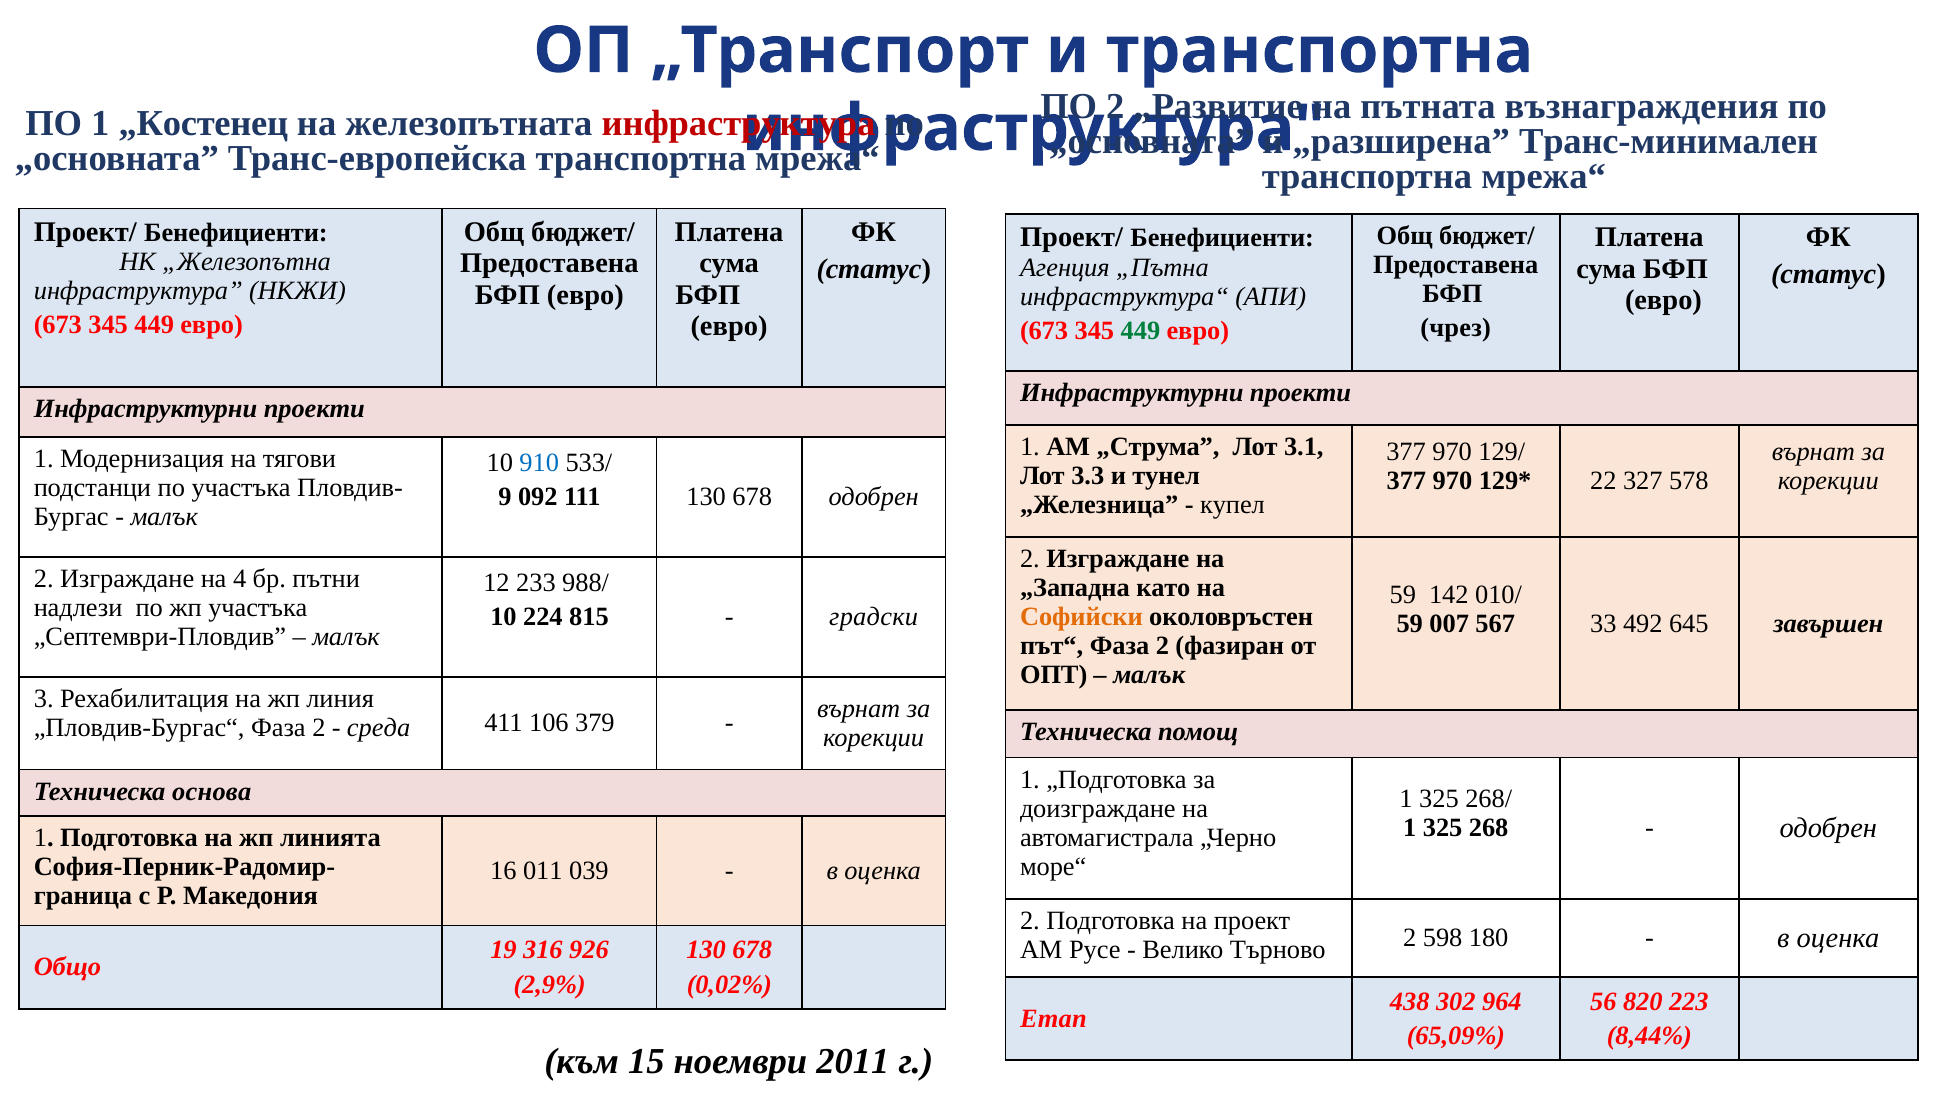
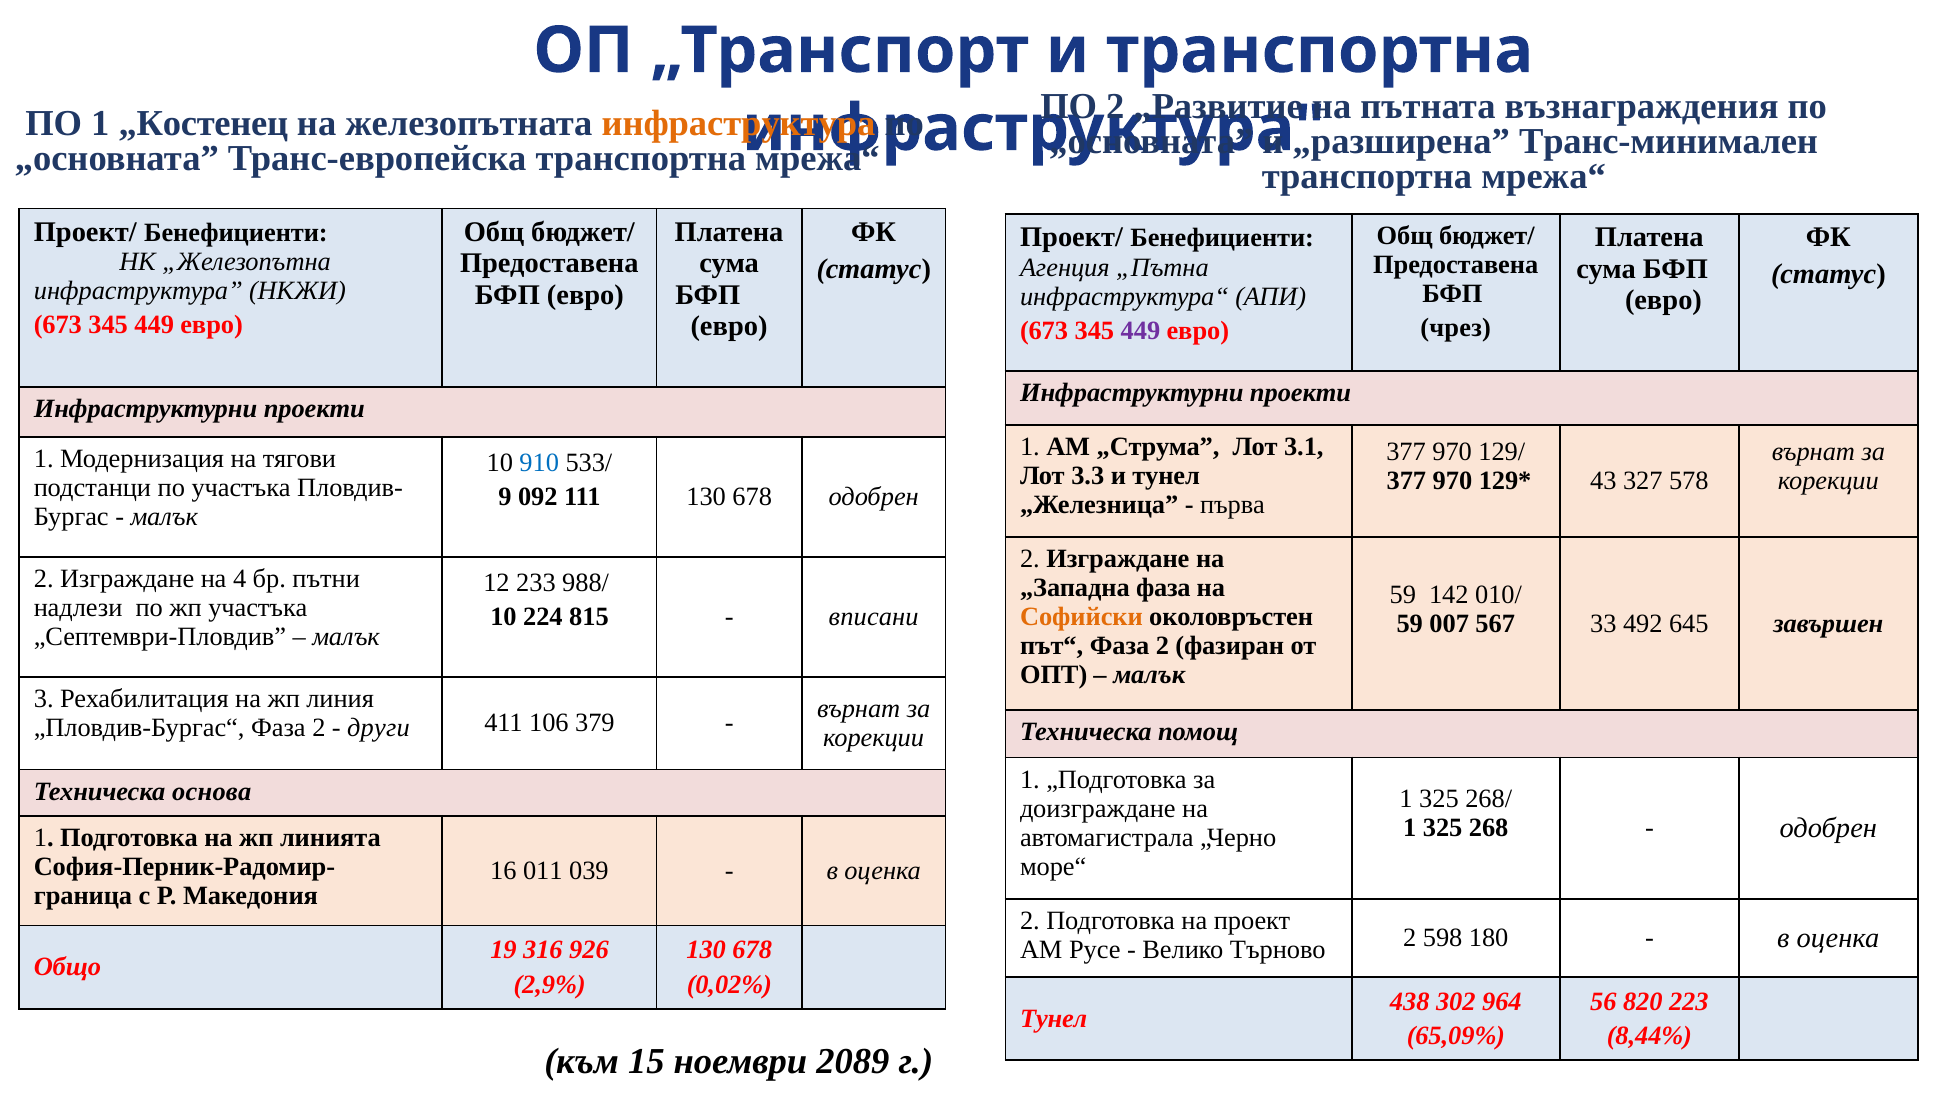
инфраструктура colour: red -> orange (738, 124)
449 colour: green -> purple (1140, 331)
22: 22 -> 43 (1603, 481)
купел: купел -> първа (1232, 505)
„Западна като: като -> фаза (1163, 588)
градски: градски -> вписани (874, 617)
среда: среда -> други (378, 728)
Етап: Етап -> Тунел (1054, 1019)
2011: 2011 -> 2089 (853, 1062)
